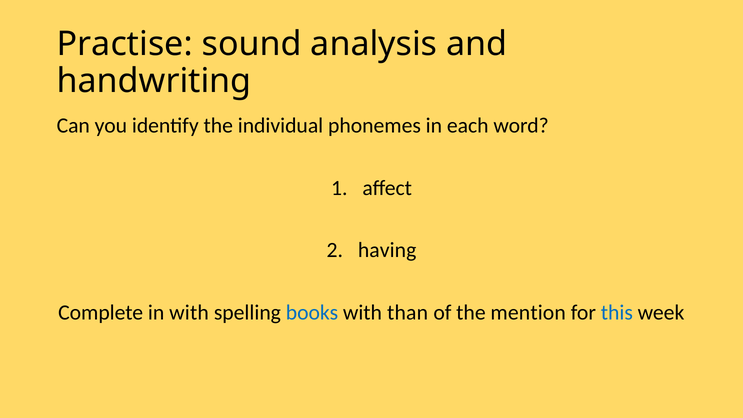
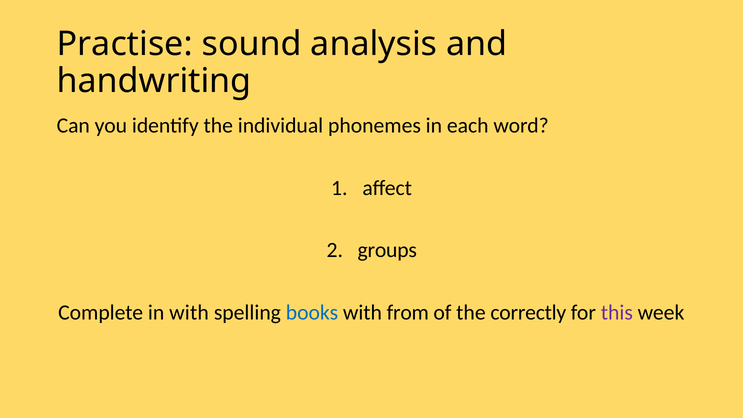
having: having -> groups (387, 250)
than: than -> from (408, 313)
mention: mention -> correctly (528, 313)
this colour: blue -> purple (617, 313)
